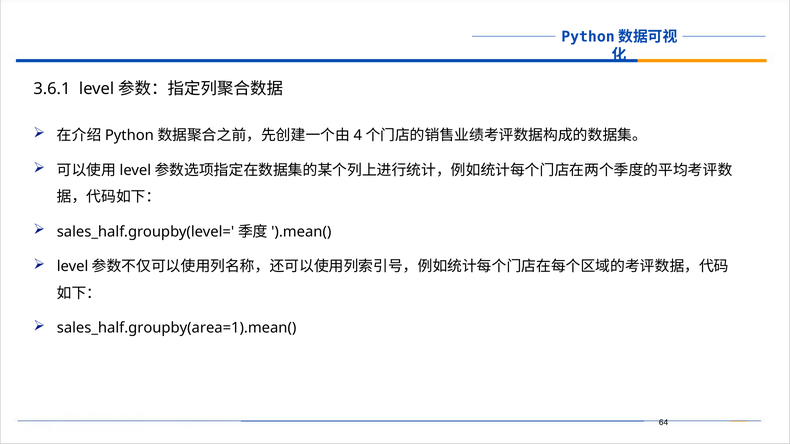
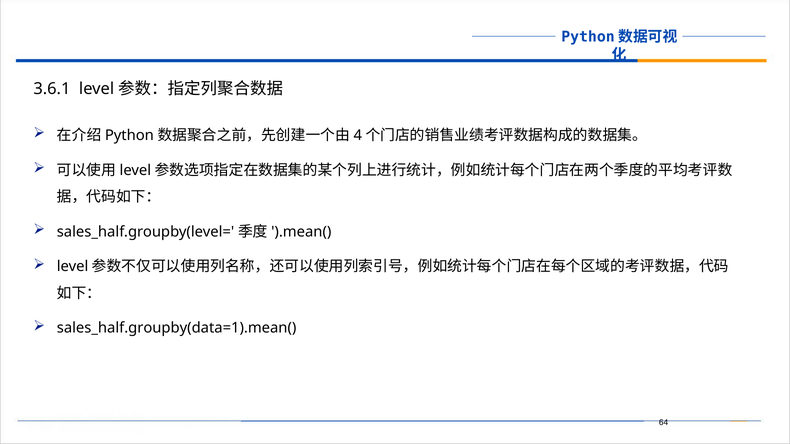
sales_half.groupby(area=1).mean(: sales_half.groupby(area=1).mean( -> sales_half.groupby(data=1).mean( (177, 328)
